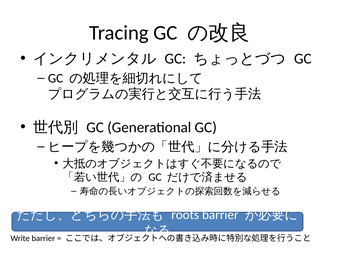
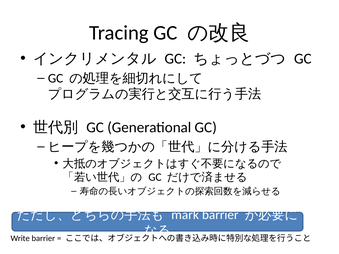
roots: roots -> mark (185, 215)
